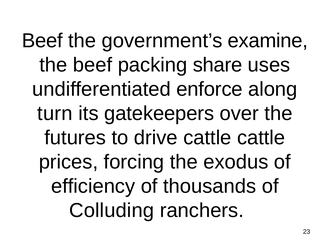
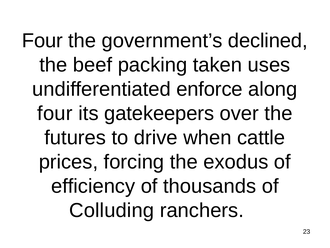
Beef: Beef -> Four (42, 41)
examine: examine -> declined (268, 41)
share: share -> taken (218, 65)
turn: turn -> four (55, 113)
drive cattle: cattle -> when (207, 138)
